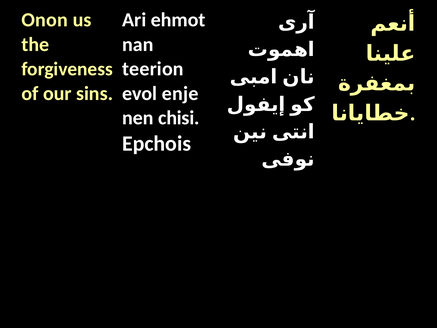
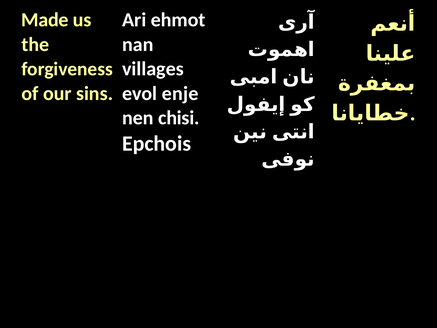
Onon: Onon -> Made (45, 20)
teerion: teerion -> villages (153, 69)
